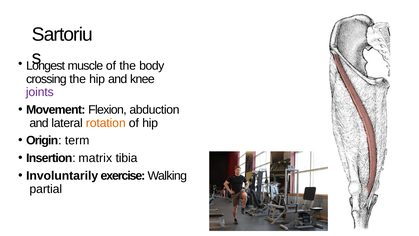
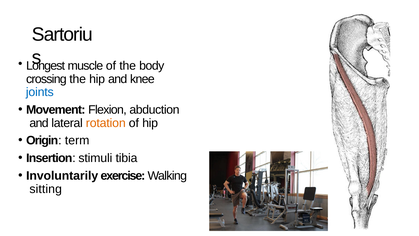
joints colour: purple -> blue (40, 92)
matrix: matrix -> stimuli (95, 158)
partial: partial -> sitting (46, 189)
